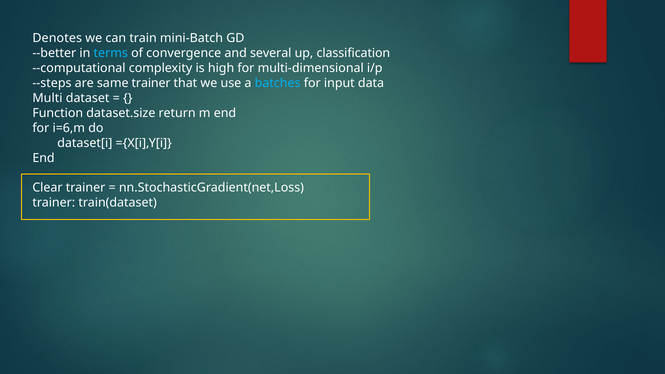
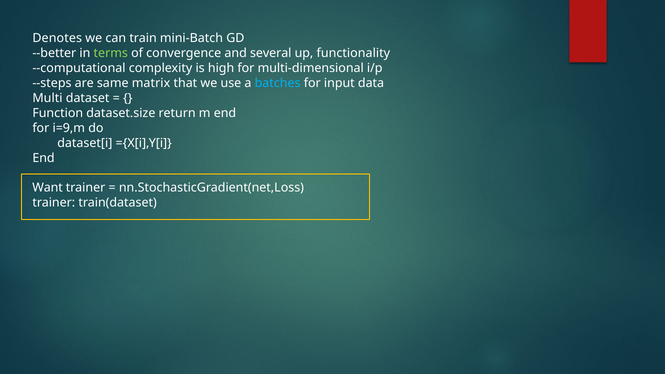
terms colour: light blue -> light green (111, 53)
classification: classification -> functionality (353, 53)
same trainer: trainer -> matrix (151, 83)
i=6,m: i=6,m -> i=9,m (69, 128)
Clear: Clear -> Want (48, 188)
